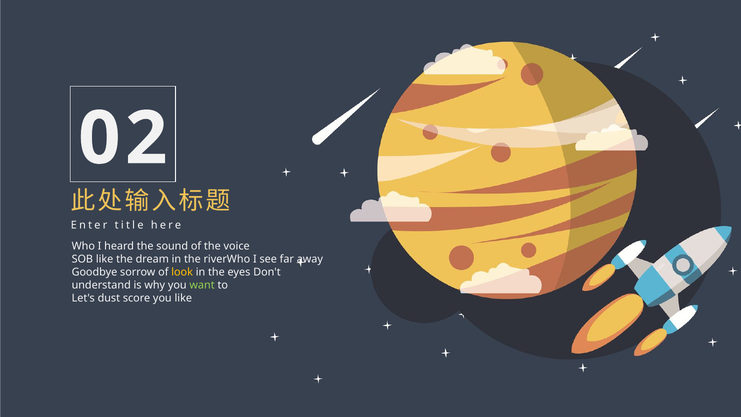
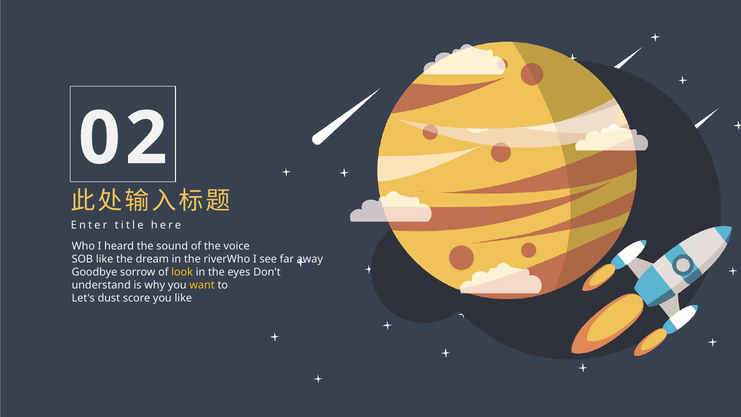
want colour: light green -> yellow (202, 285)
